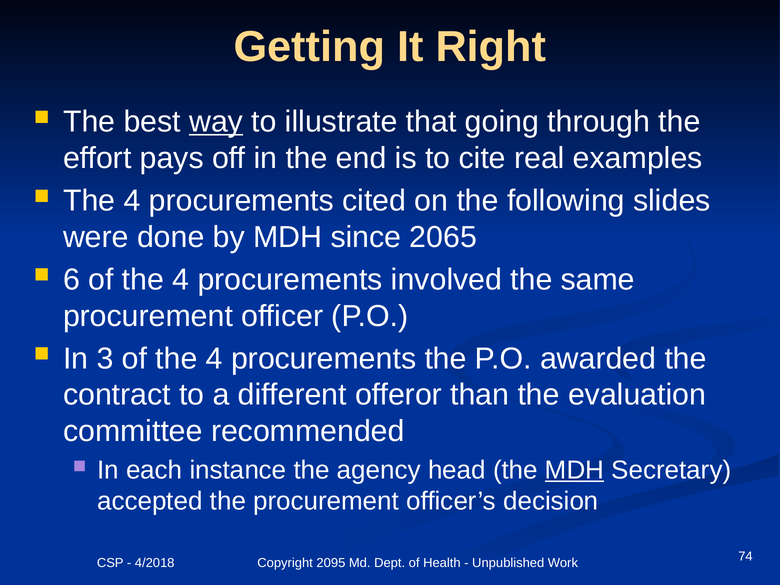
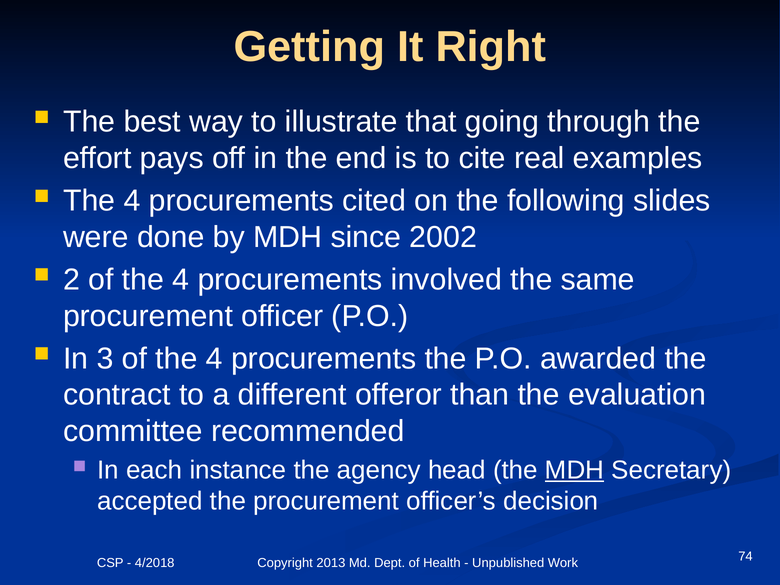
way underline: present -> none (216, 122)
2065: 2065 -> 2002 (443, 237)
6: 6 -> 2 (72, 280)
2095: 2095 -> 2013 (331, 563)
